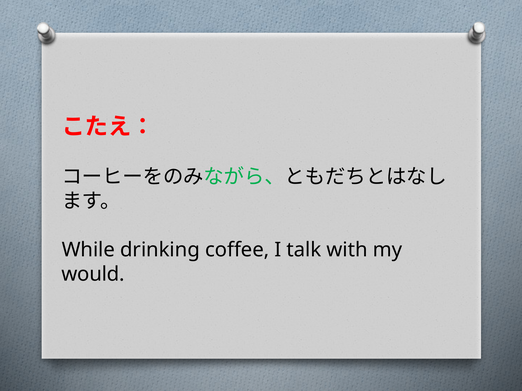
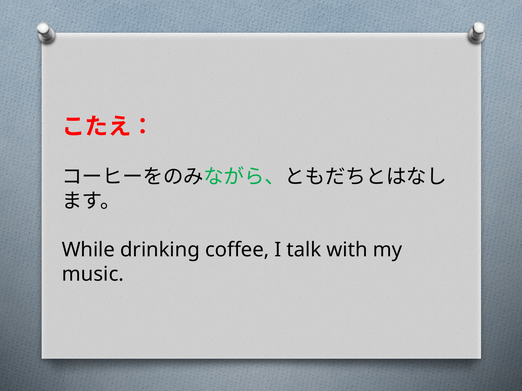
would: would -> music (93, 275)
